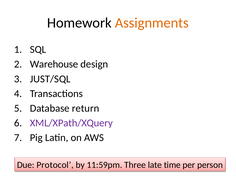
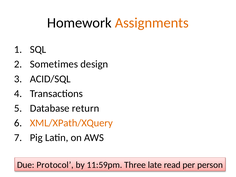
Warehouse: Warehouse -> Sometimes (54, 64)
JUST/SQL: JUST/SQL -> ACID/SQL (50, 79)
XML/XPath/XQuery colour: purple -> orange (71, 123)
time: time -> read (172, 165)
